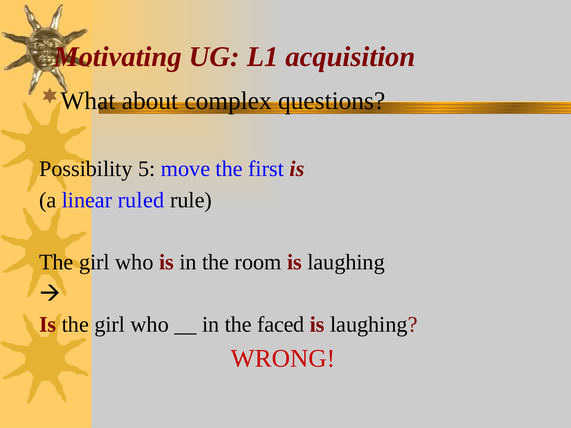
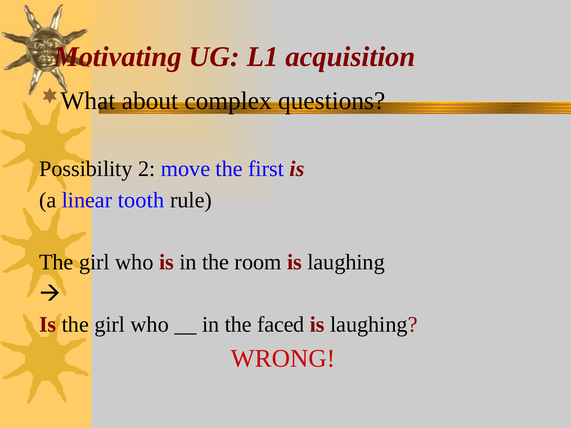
5: 5 -> 2 (147, 169)
ruled: ruled -> tooth (141, 200)
